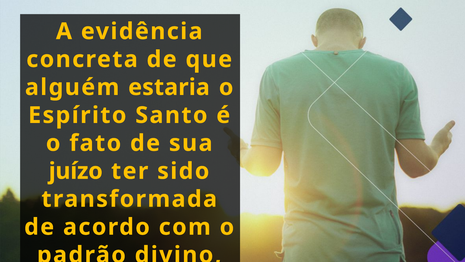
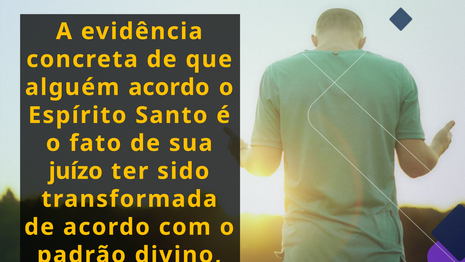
alguém estaria: estaria -> acordo (169, 87)
